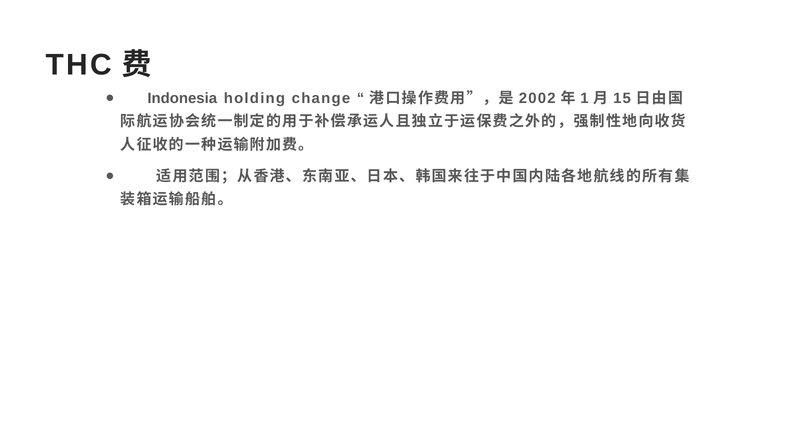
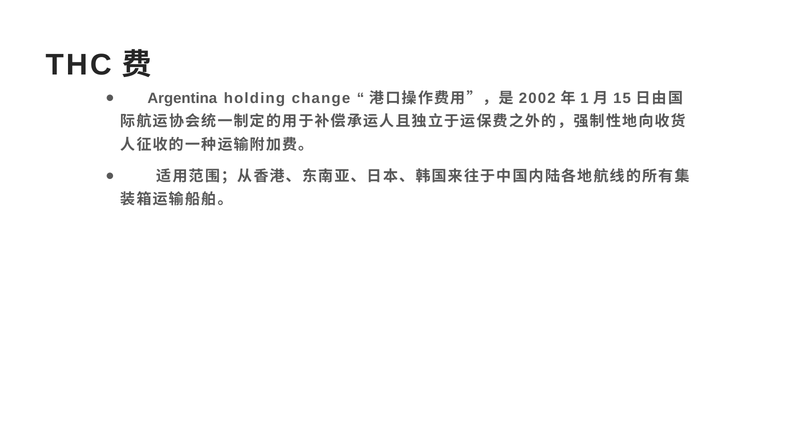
Indonesia: Indonesia -> Argentina (182, 98)
